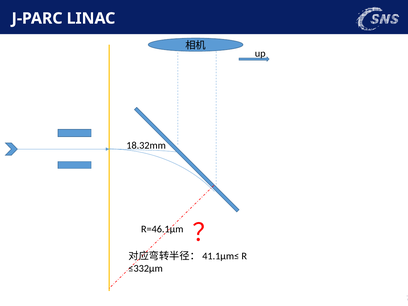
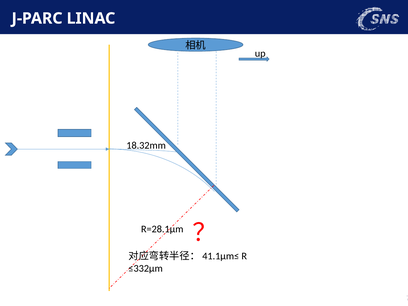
R=46.1µm: R=46.1µm -> R=28.1µm (162, 229)
